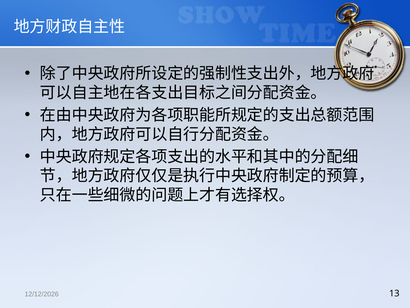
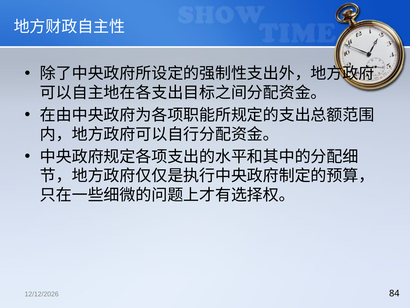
13: 13 -> 84 (394, 293)
